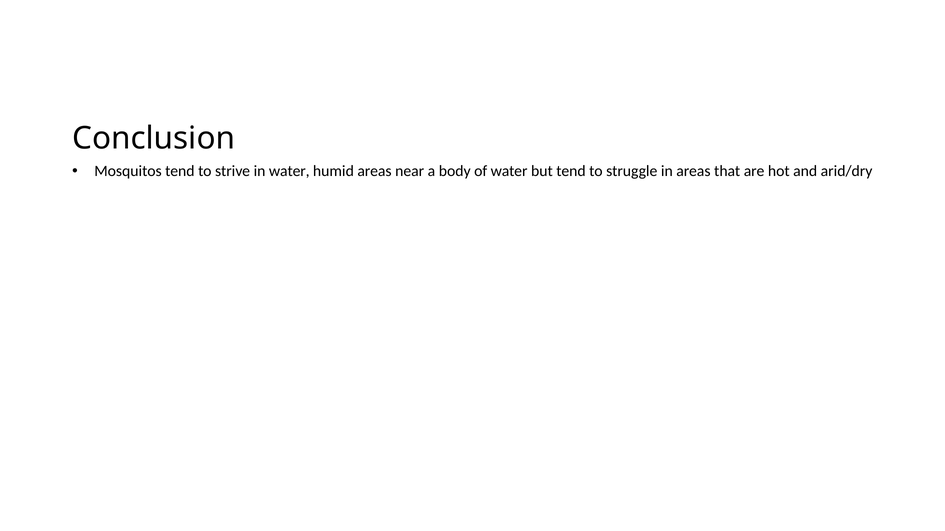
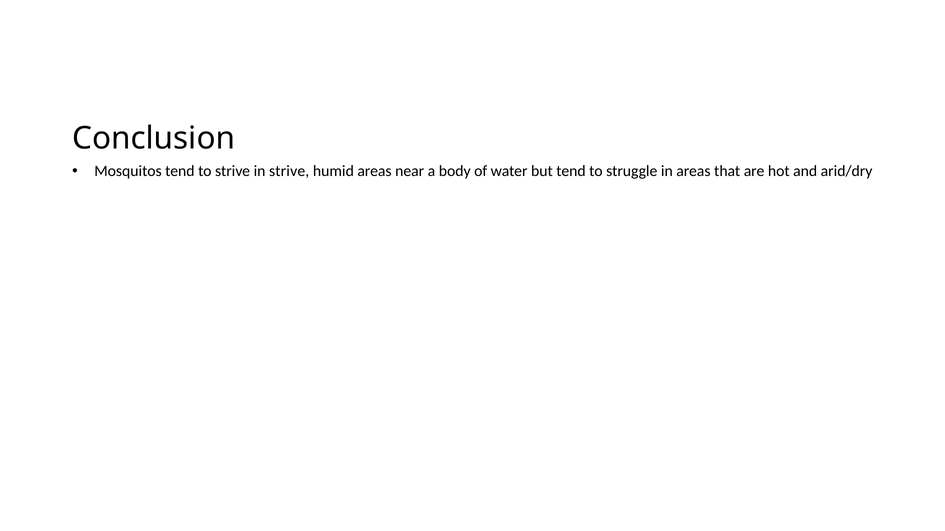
in water: water -> strive (289, 171)
